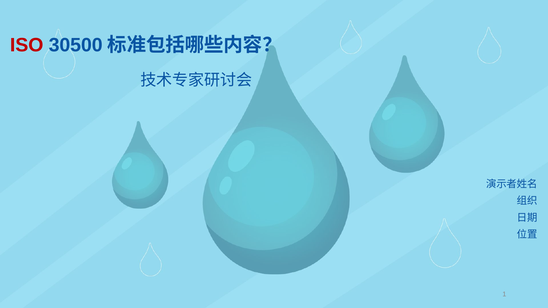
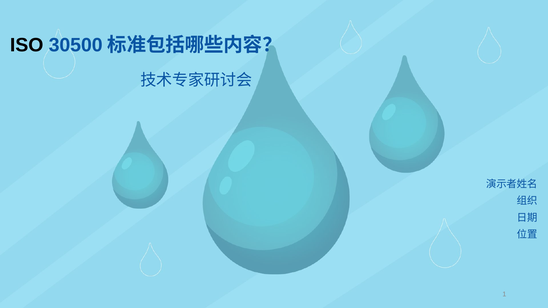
ISO colour: red -> black (27, 45)
